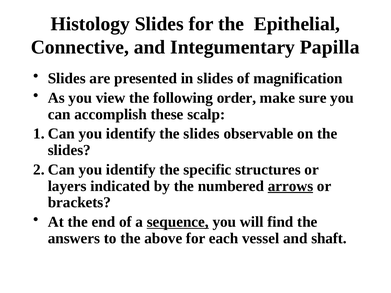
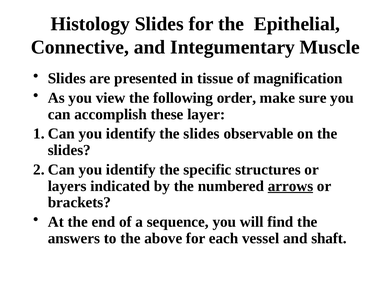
Papilla: Papilla -> Muscle (330, 47)
in slides: slides -> tissue (215, 78)
scalp: scalp -> layer (206, 114)
sequence underline: present -> none (178, 222)
